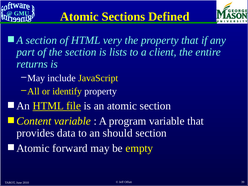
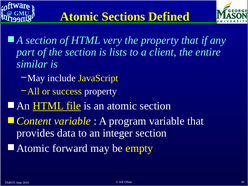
returns: returns -> similar (32, 64)
identify: identify -> success (67, 91)
should: should -> integer (118, 133)
